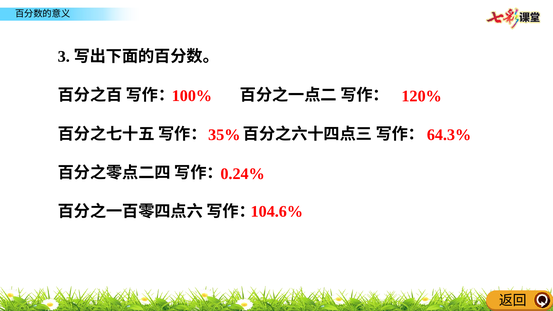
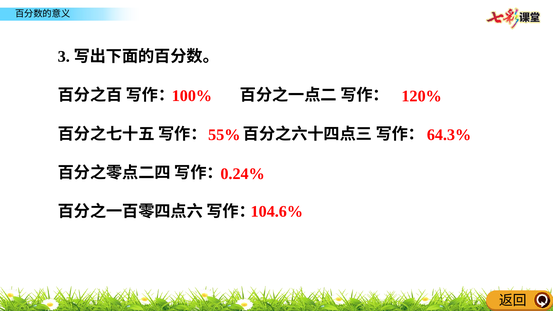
35%: 35% -> 55% (224, 135)
